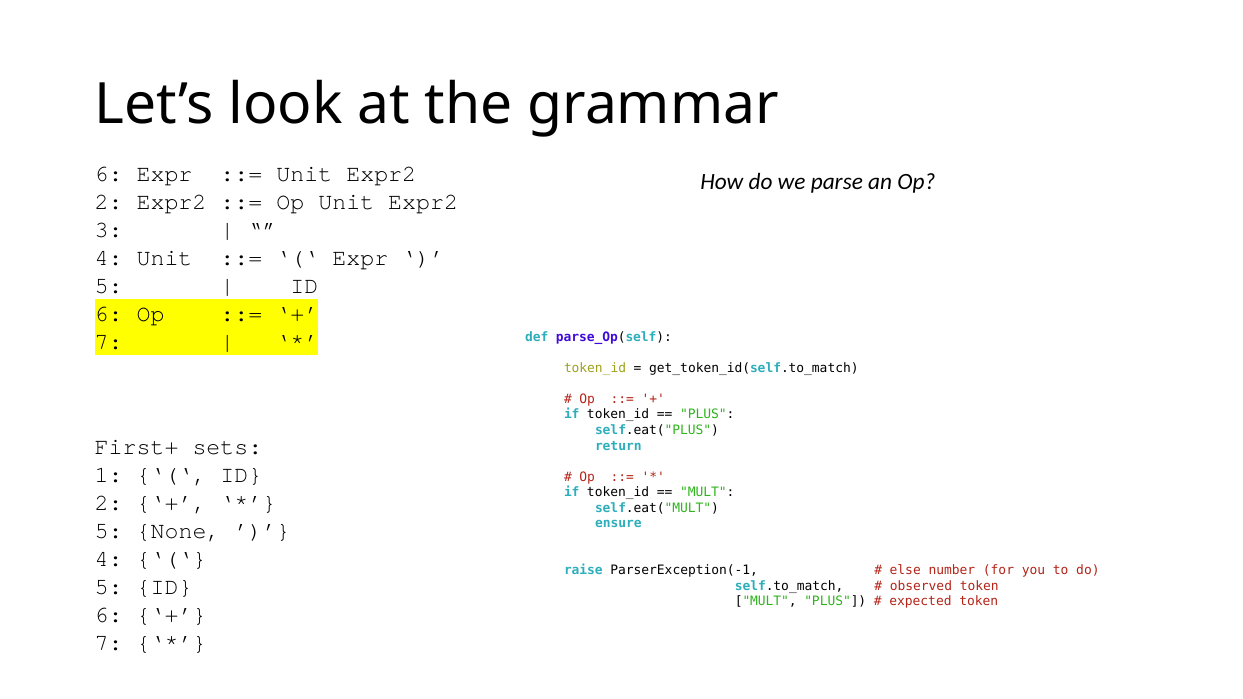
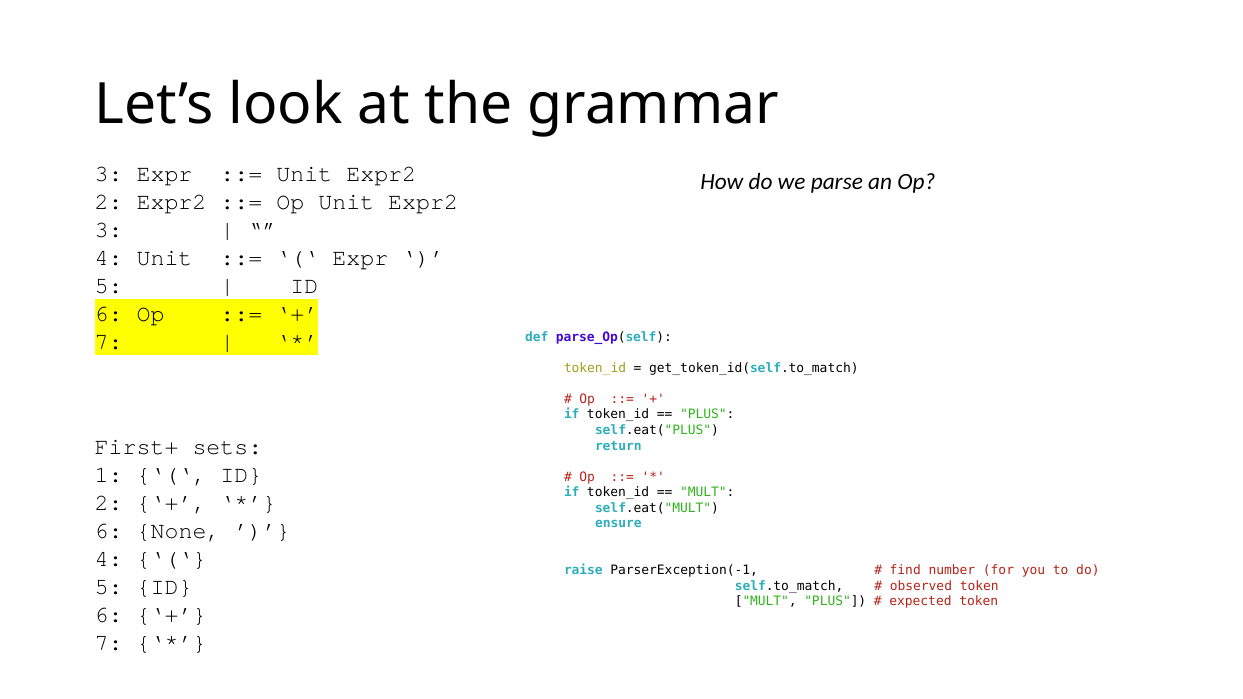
6: 6 -> 3 (109, 174)
5: 5 -> 6 (109, 531)
else: else -> find (905, 570)
